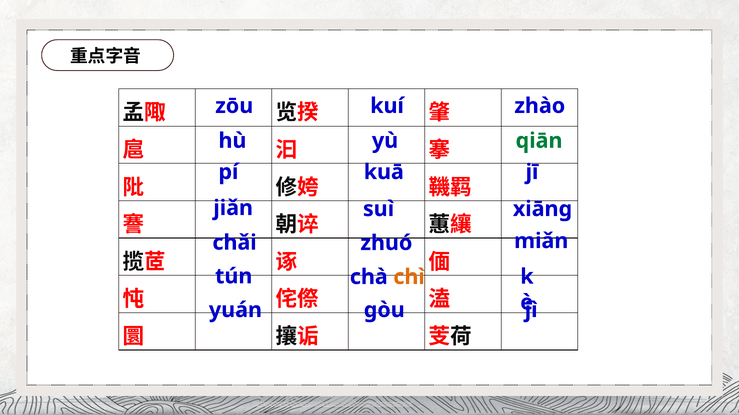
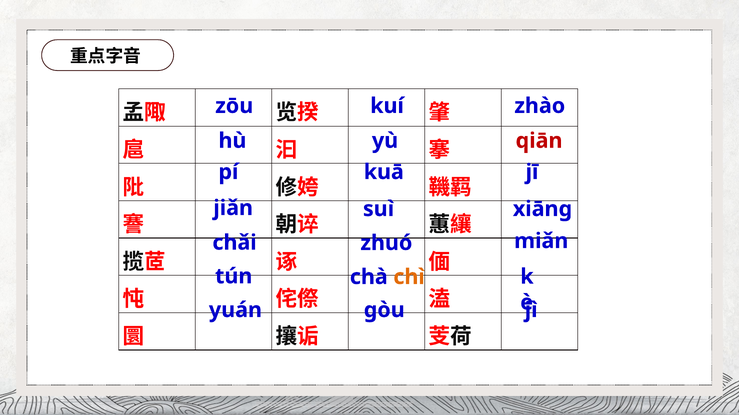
qiān colour: green -> red (539, 141)
